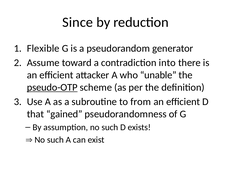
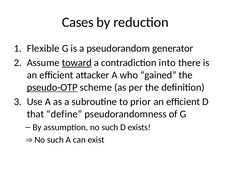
Since: Since -> Cases (78, 22)
toward underline: none -> present (77, 63)
unable: unable -> gained (158, 75)
from: from -> prior (141, 102)
gained: gained -> define (64, 114)
